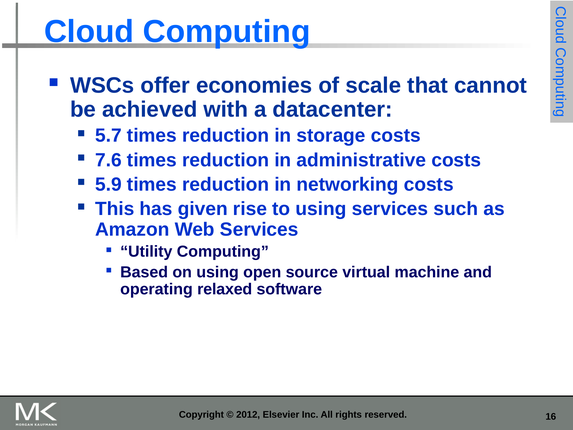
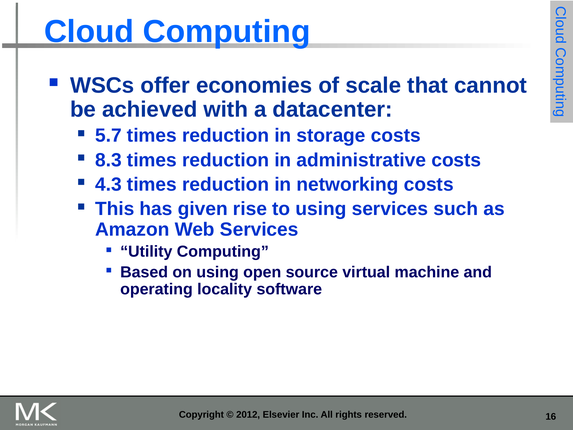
7.6: 7.6 -> 8.3 (108, 160)
5.9: 5.9 -> 4.3 (108, 184)
relaxed: relaxed -> locality (225, 289)
